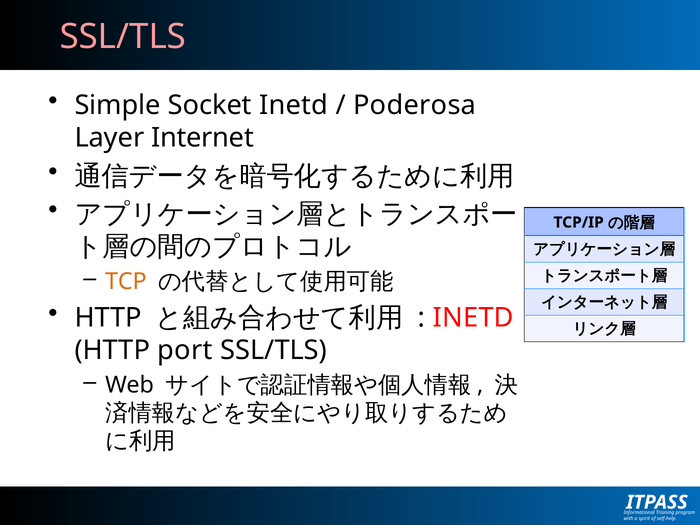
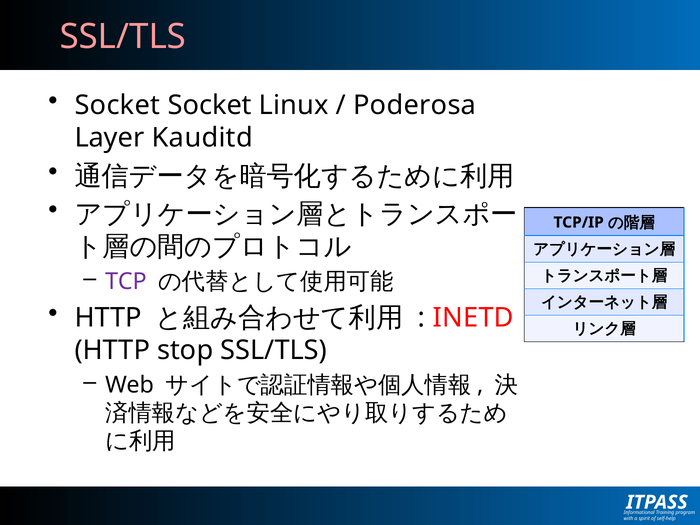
Simple: Simple -> Socket (117, 105)
Socket Inetd: Inetd -> Linux (294, 105)
Internet: Internet -> Kauditd (202, 138)
TCP colour: orange -> purple (126, 282)
port: port -> stop (185, 350)
